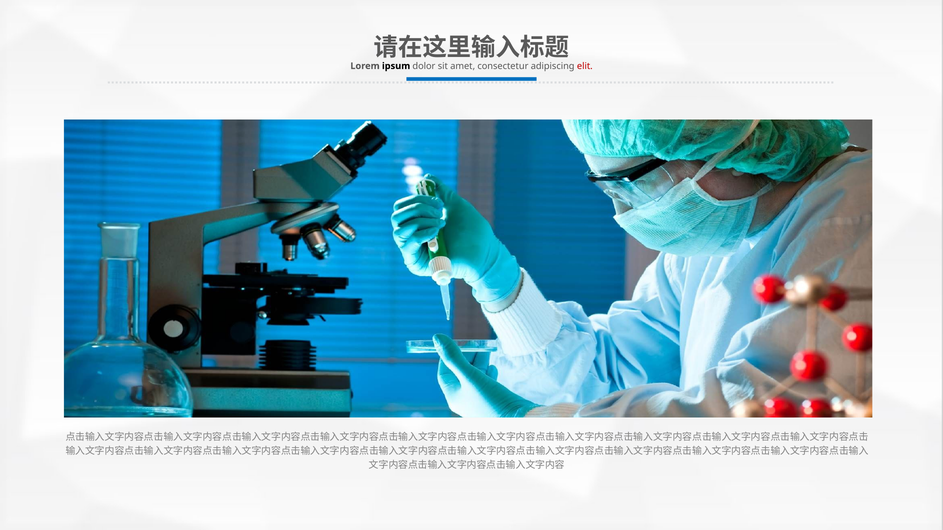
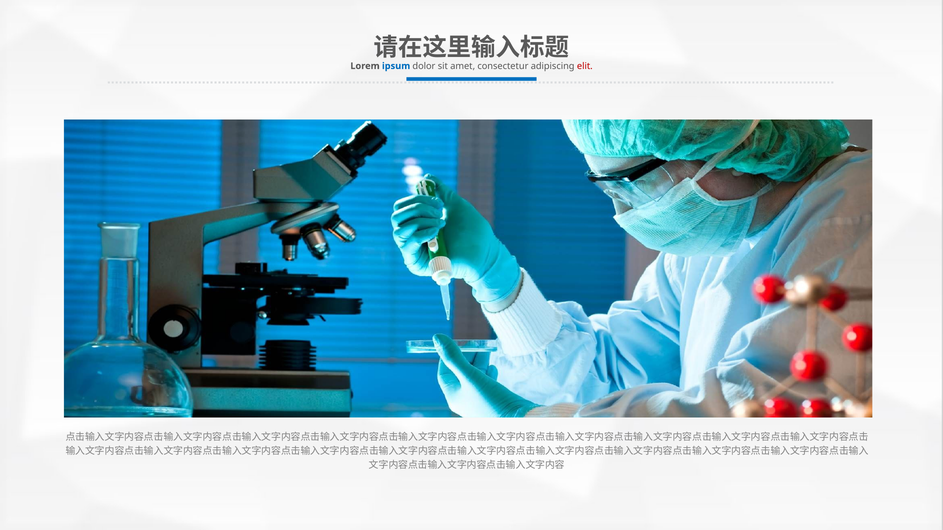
ipsum colour: black -> blue (396, 66)
